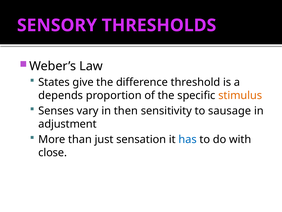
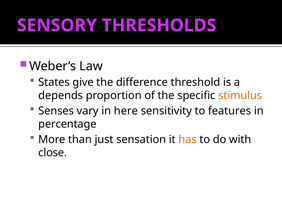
then: then -> here (126, 111)
sausage: sausage -> features (230, 111)
adjustment: adjustment -> percentage (67, 124)
has colour: blue -> orange (188, 139)
